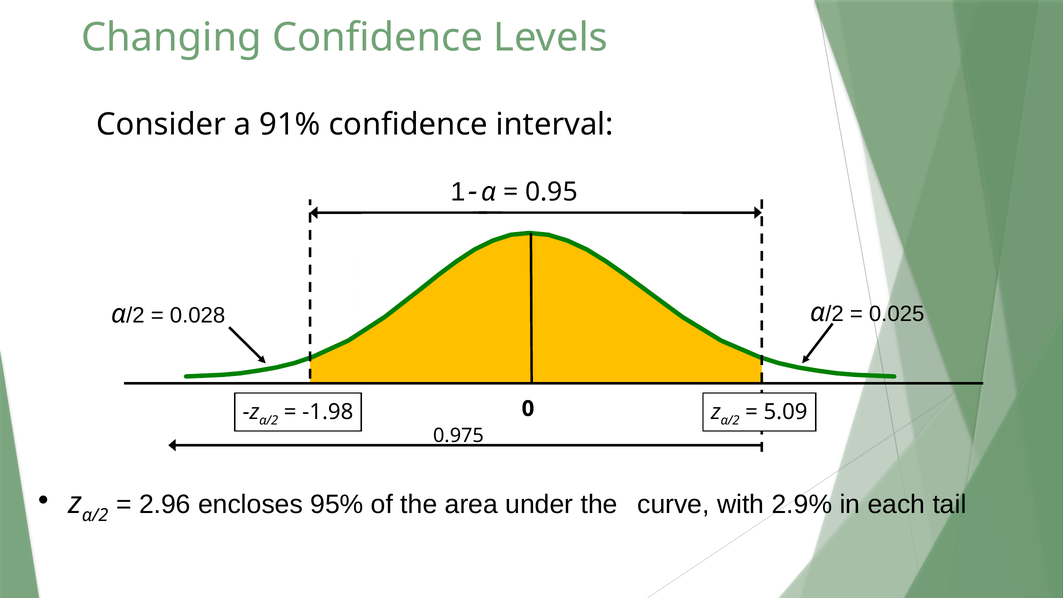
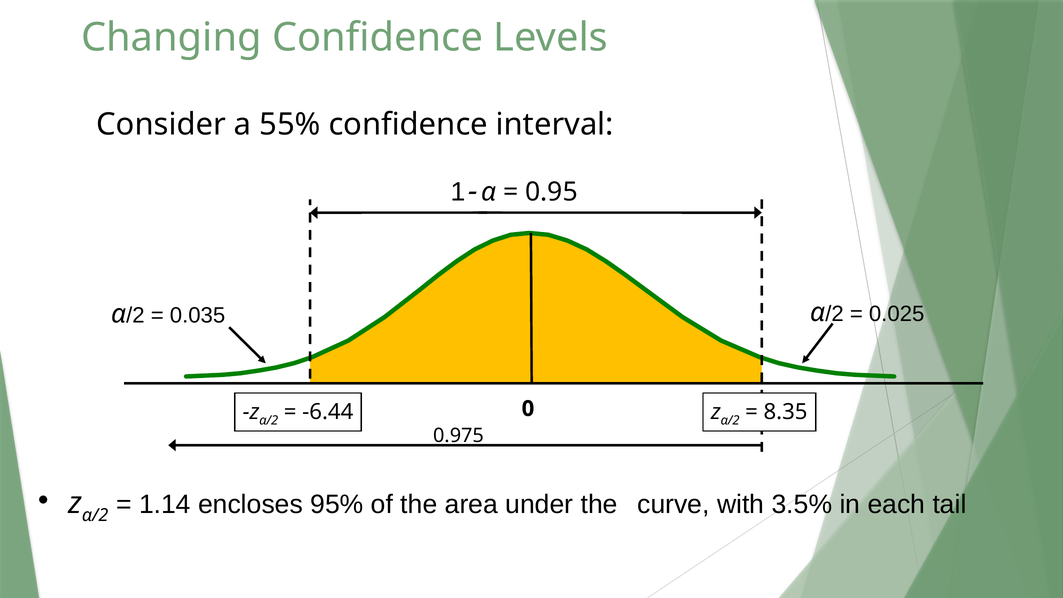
91%: 91% -> 55% (290, 124)
0.028: 0.028 -> 0.035 (198, 315)
-1.98: -1.98 -> -6.44 (328, 412)
5.09: 5.09 -> 8.35 (786, 412)
2.96: 2.96 -> 1.14 (165, 504)
2.9%: 2.9% -> 3.5% (802, 504)
